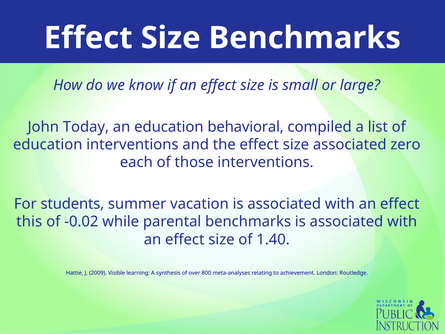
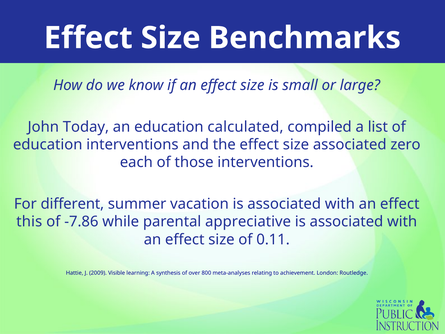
behavioral: behavioral -> calculated (245, 127)
students: students -> different (72, 204)
-0.02: -0.02 -> -7.86 (81, 222)
parental benchmarks: benchmarks -> appreciative (248, 222)
1.40: 1.40 -> 0.11 (273, 239)
